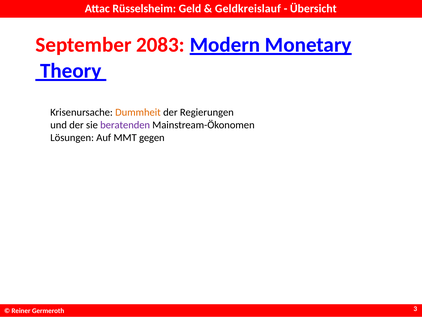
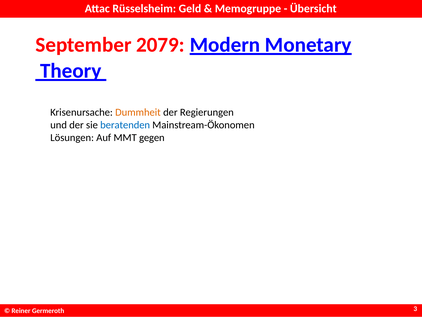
Geldkreislauf: Geldkreislauf -> Memogruppe (248, 9)
2083: 2083 -> 2079 (161, 45)
beratenden colour: purple -> blue (125, 125)
